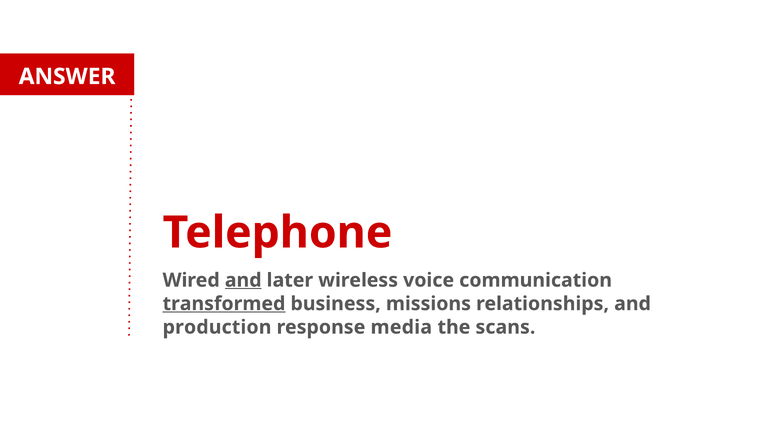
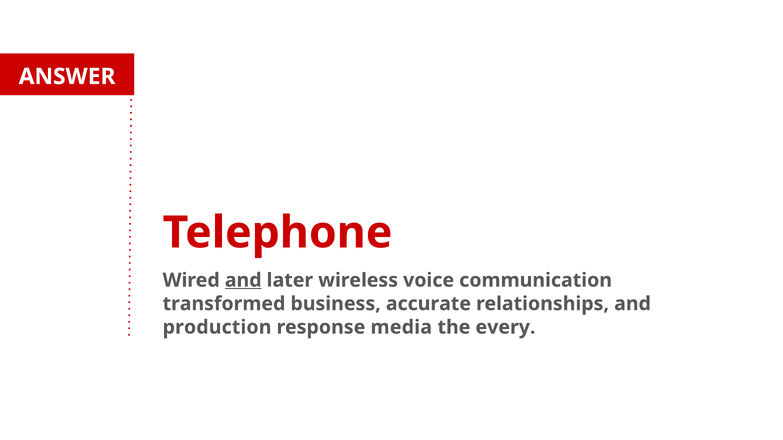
transformed underline: present -> none (224, 304)
missions: missions -> accurate (428, 304)
scans: scans -> every (505, 328)
